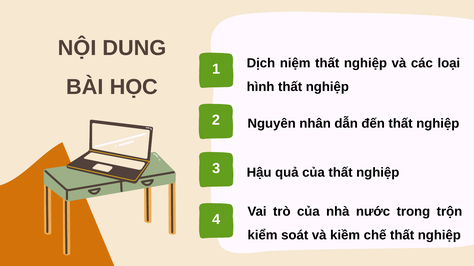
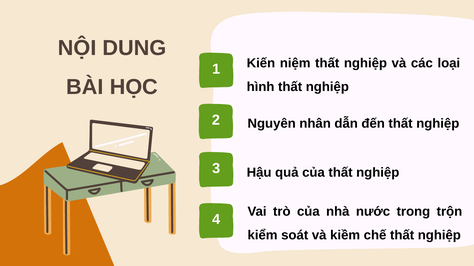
Dịch: Dịch -> Kiến (261, 63)
